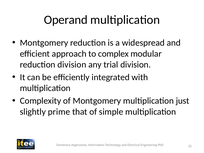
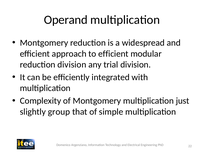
to complex: complex -> efficient (113, 54)
prime: prime -> group (59, 112)
